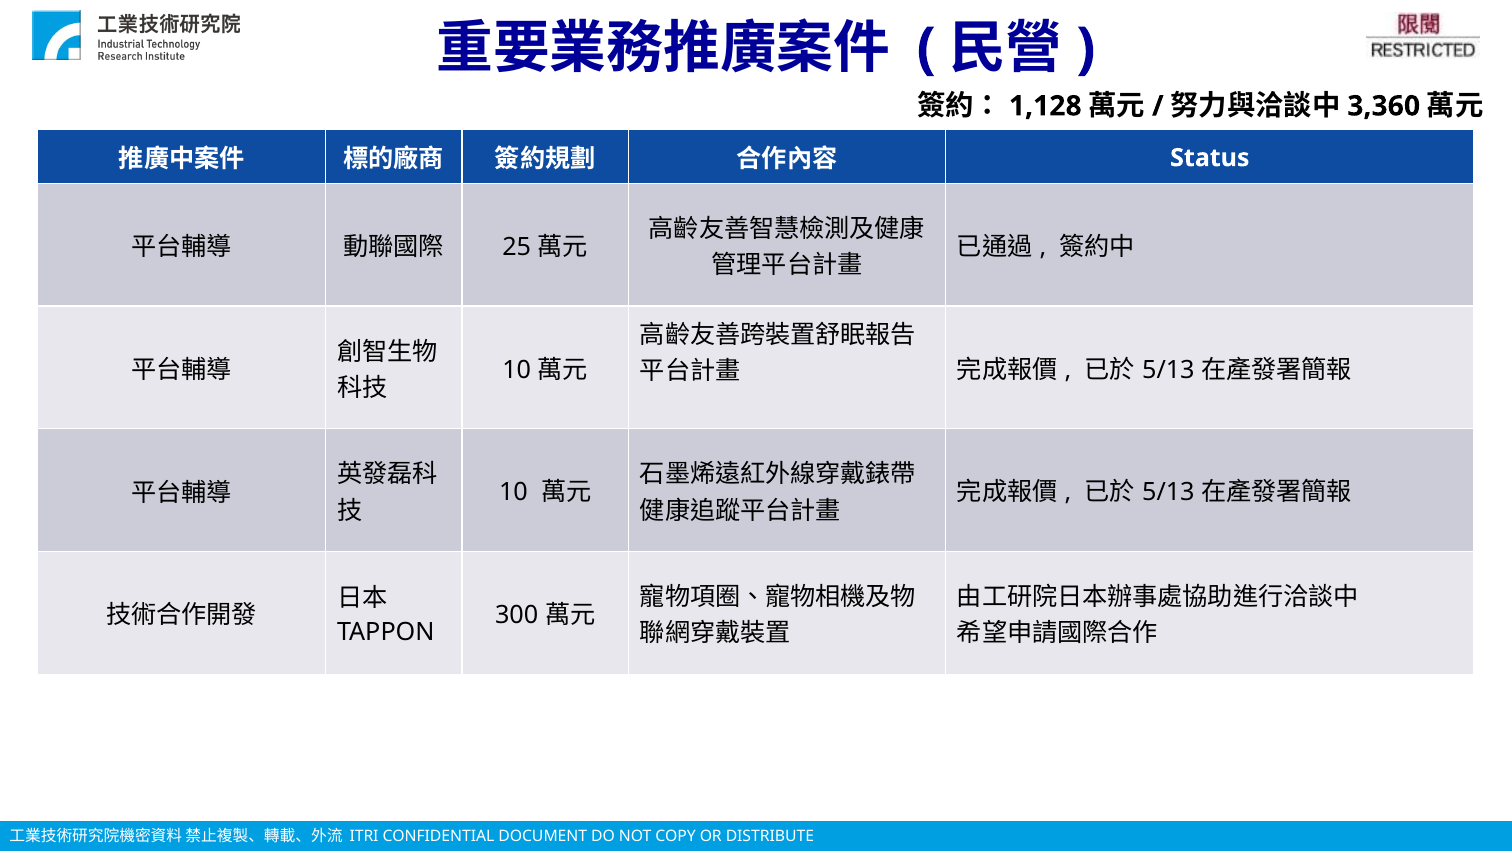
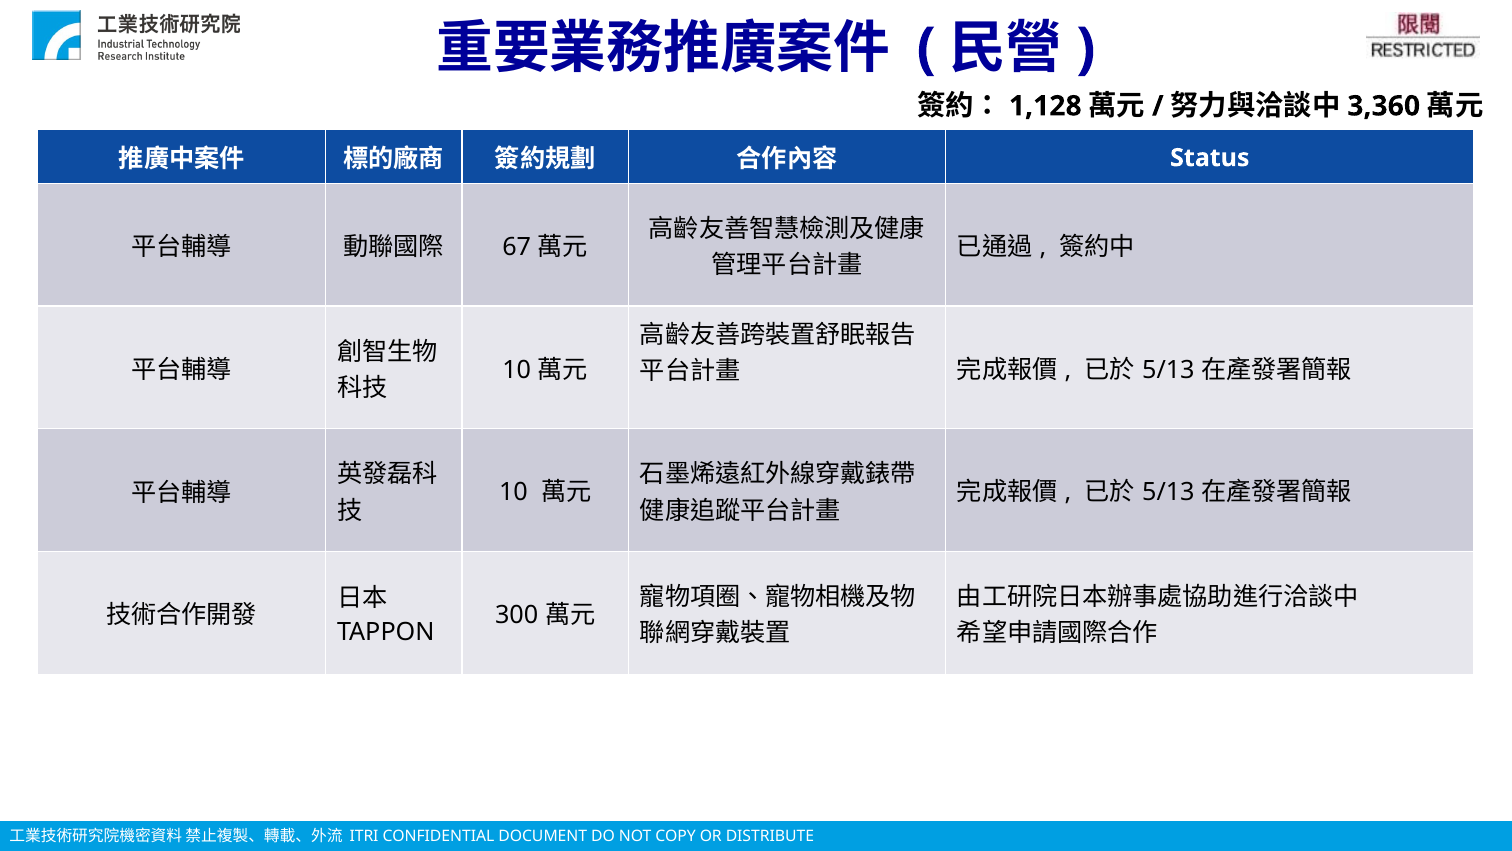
25: 25 -> 67 (517, 247)
